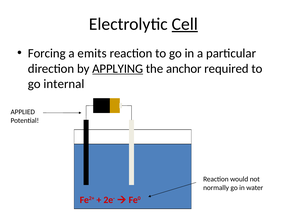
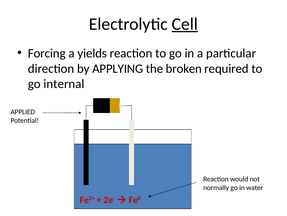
emits: emits -> yields (92, 53)
APPLYING underline: present -> none (118, 68)
anchor: anchor -> broken (184, 68)
